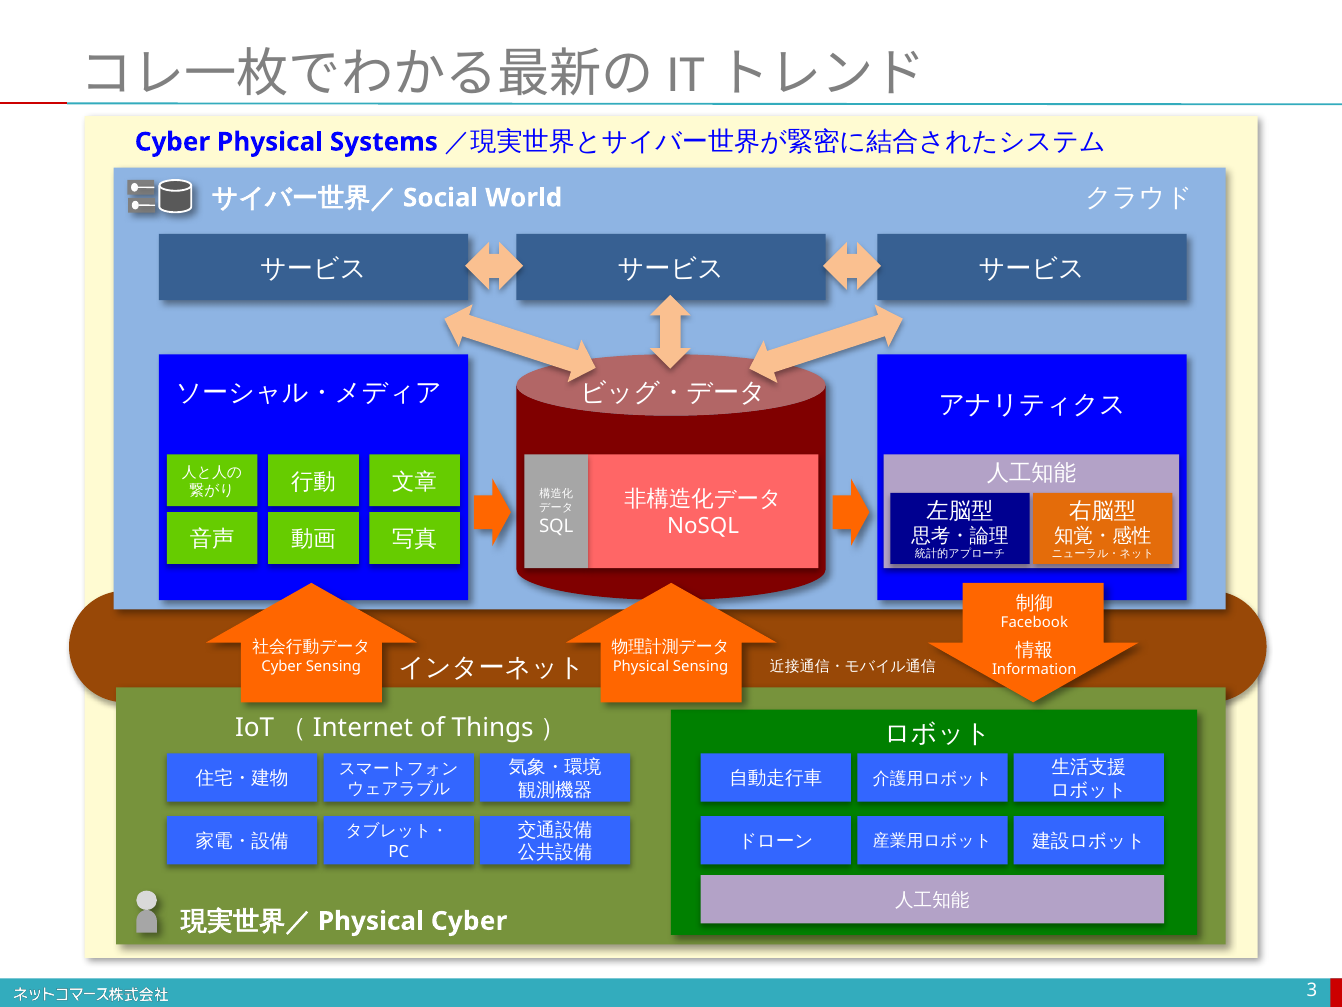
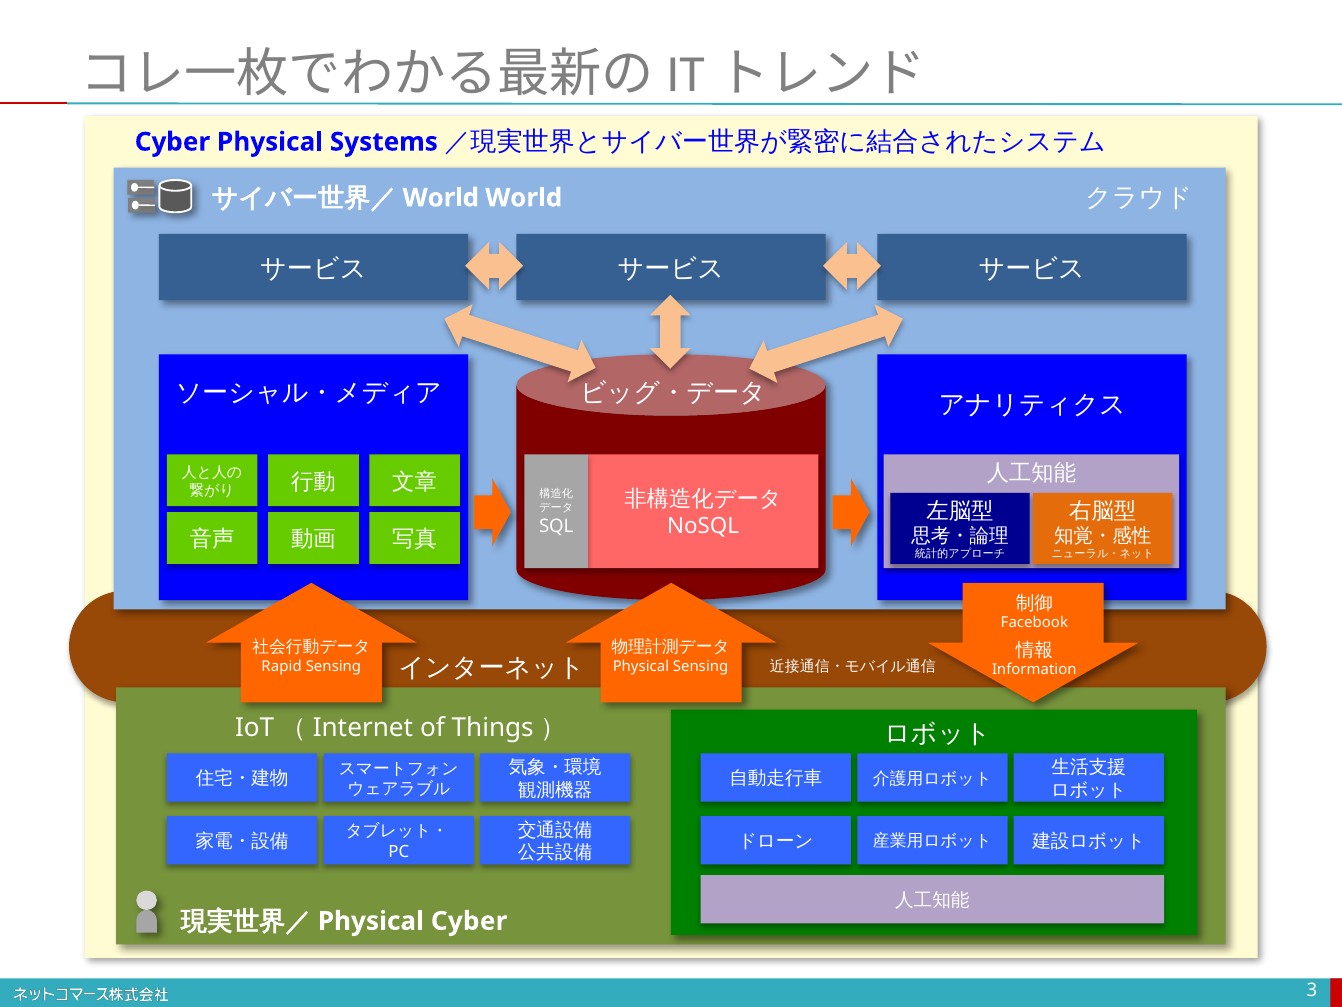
Social: Social -> World (441, 198)
Cyber: Cyber -> Rapid (282, 666)
